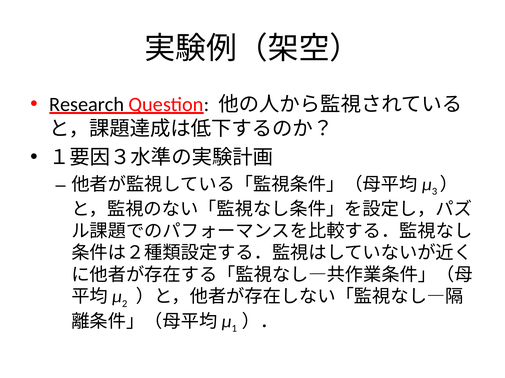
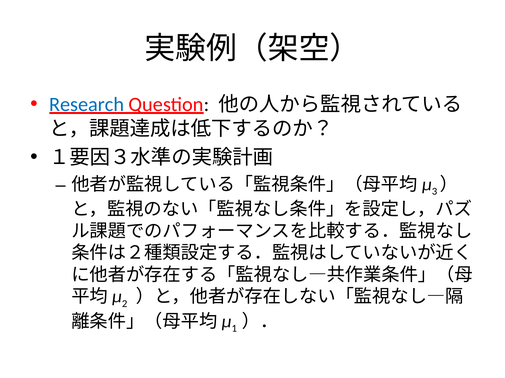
Research colour: black -> blue (87, 105)
